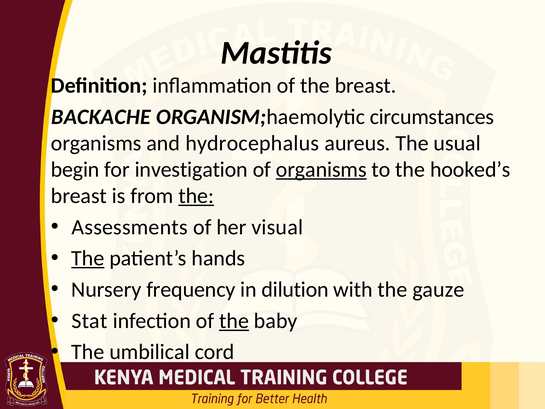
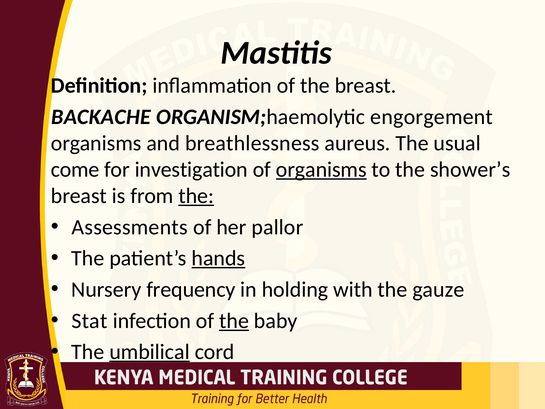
circumstances: circumstances -> engorgement (432, 117)
hydrocephalus: hydrocephalus -> breathlessness (252, 143)
begin: begin -> come (75, 169)
hooked’s: hooked’s -> shower’s (470, 169)
visual: visual -> pallor (277, 227)
The underline: present -> none (88, 258)
hands underline: none -> present (218, 258)
dilution: dilution -> holding (295, 289)
umbilical underline: none -> present (150, 352)
